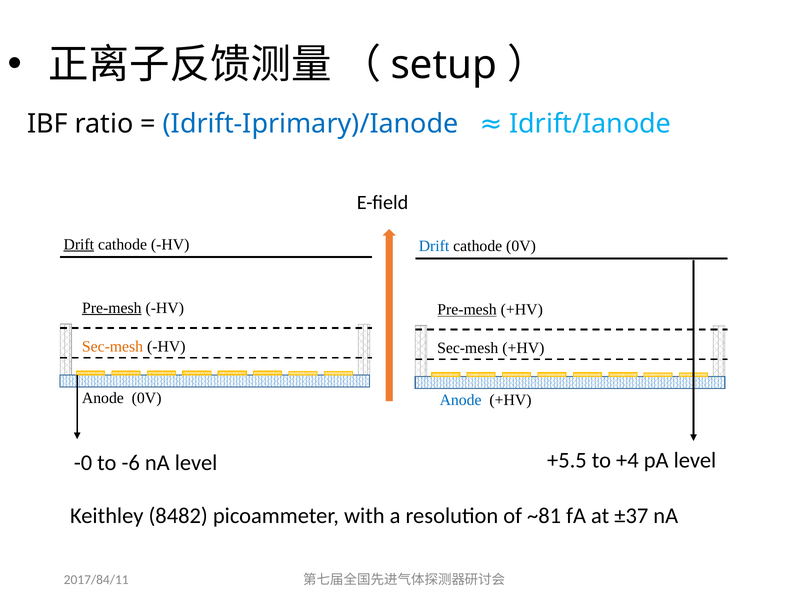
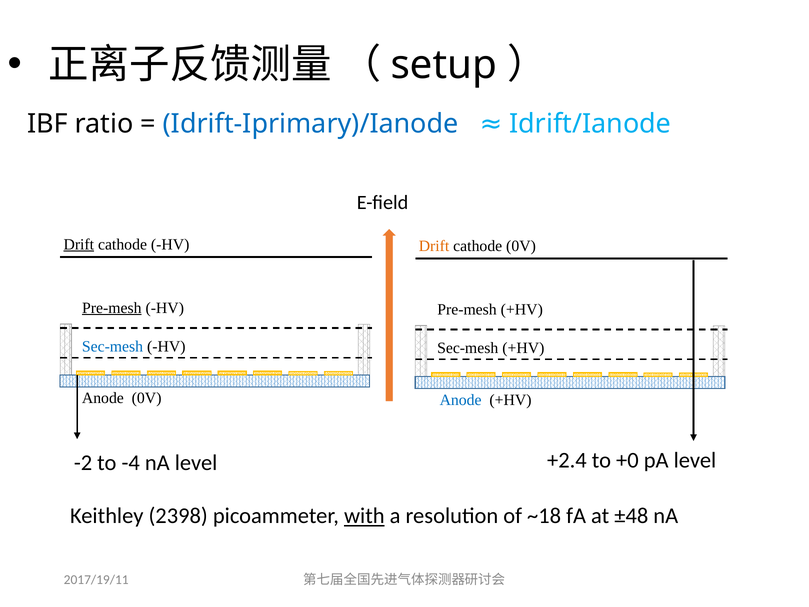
Drift colour: blue -> orange (434, 246)
Pre-mesh underline: present -> none (467, 309)
Sec-mesh colour: orange -> blue (112, 346)
-0: -0 -> -2 (83, 463)
-6: -6 -> -4 (131, 463)
+5.5: +5.5 -> +2.4 (567, 460)
+4: +4 -> +0 (627, 460)
8482: 8482 -> 2398 (178, 516)
with underline: none -> present (364, 516)
~81: ~81 -> ~18 (544, 516)
±37: ±37 -> ±48 (631, 516)
2017/84/11: 2017/84/11 -> 2017/19/11 (96, 579)
